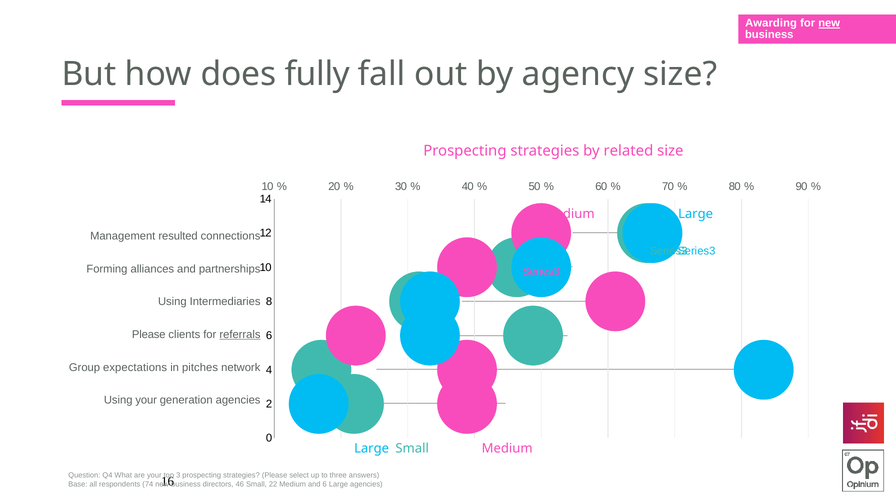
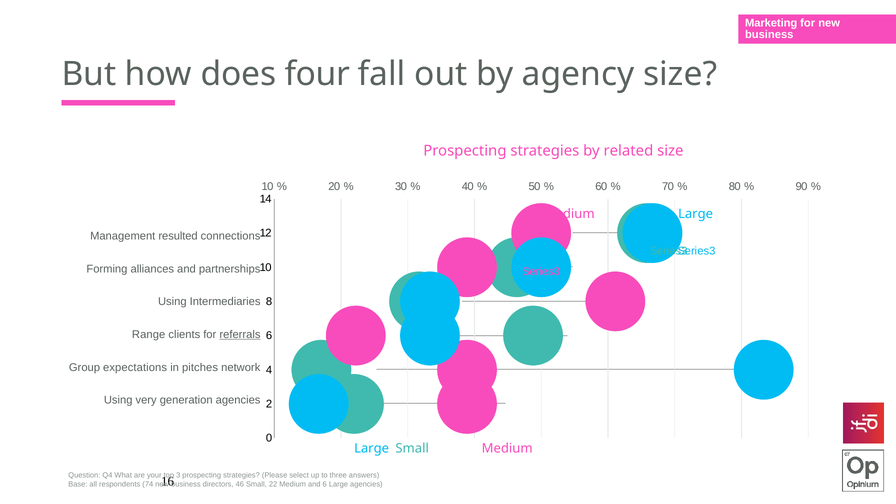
Awarding: Awarding -> Marketing (771, 23)
new underline: present -> none (829, 23)
fully: fully -> four (317, 74)
Please: Please -> Range (149, 334)
Using your: your -> very (146, 400)
